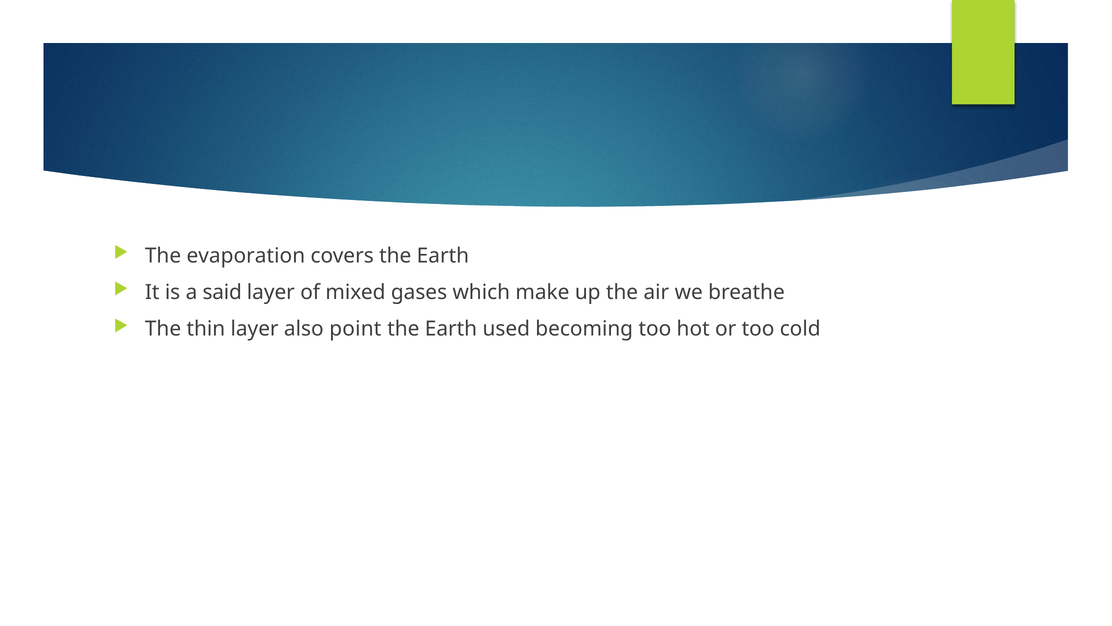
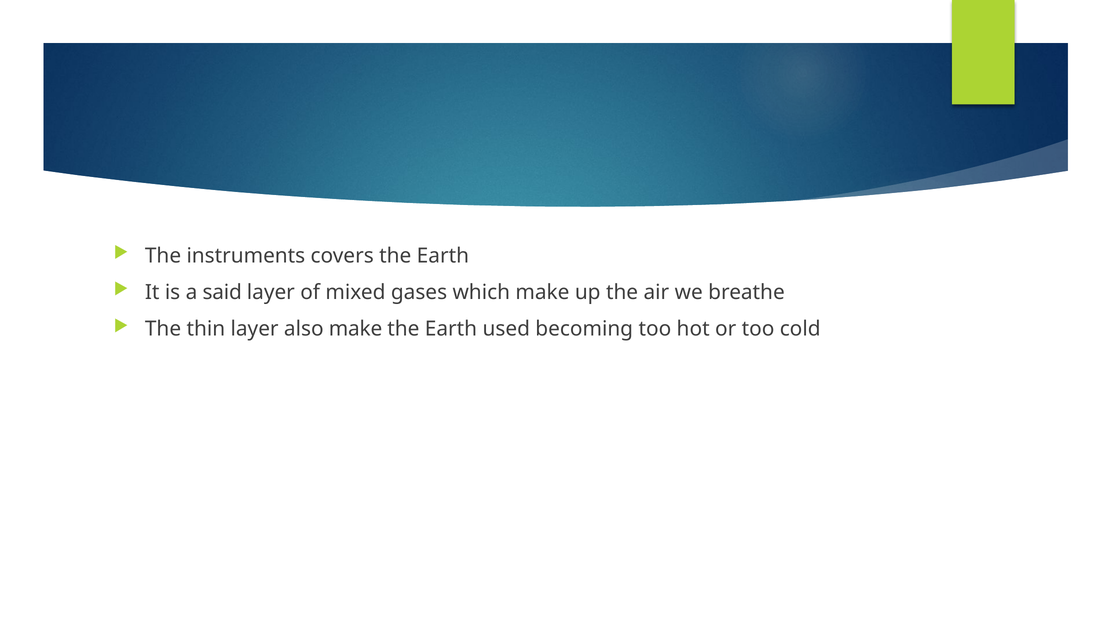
evaporation: evaporation -> instruments (246, 256)
also point: point -> make (356, 329)
